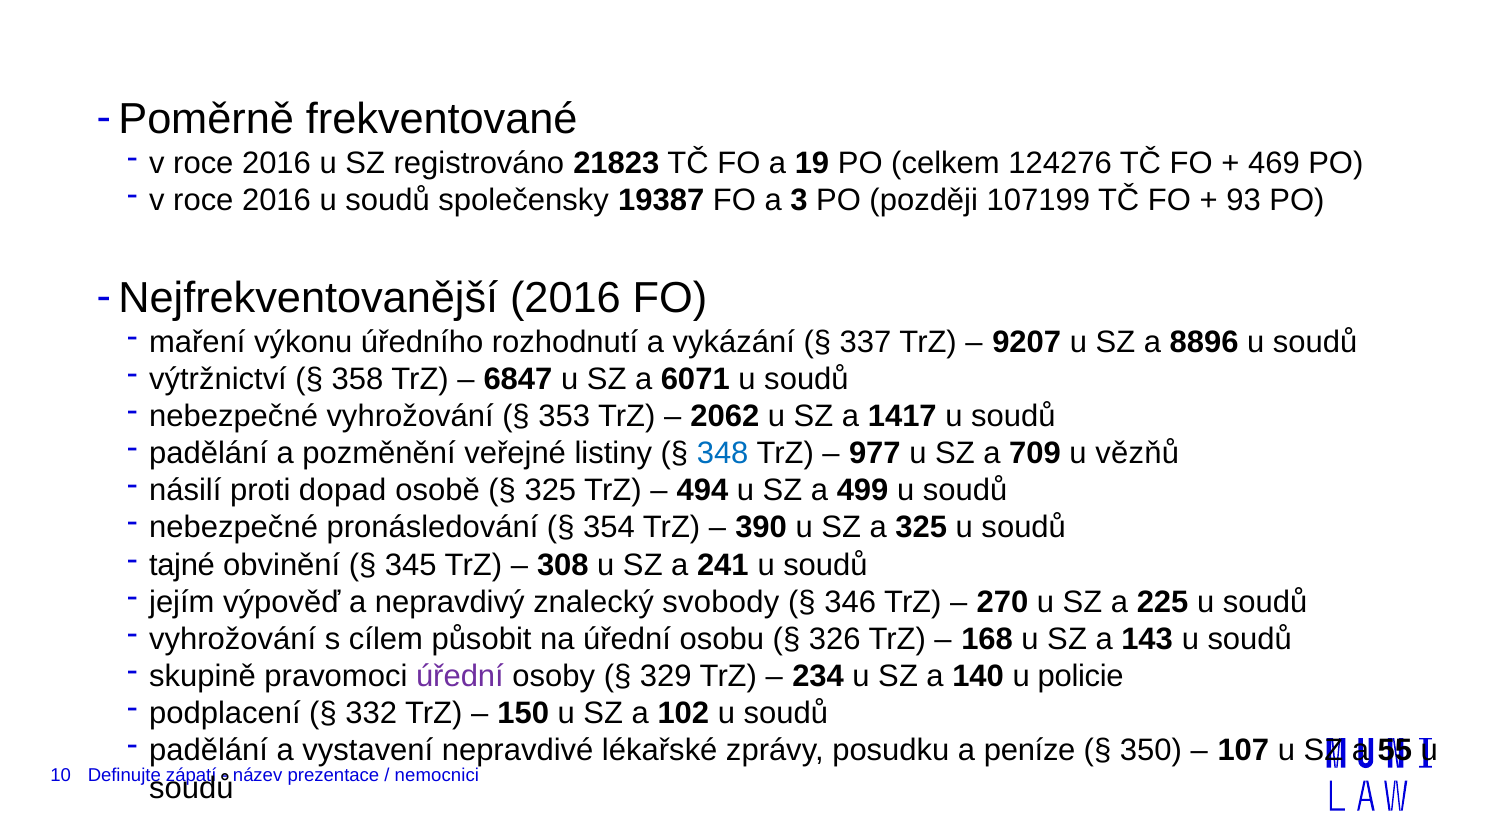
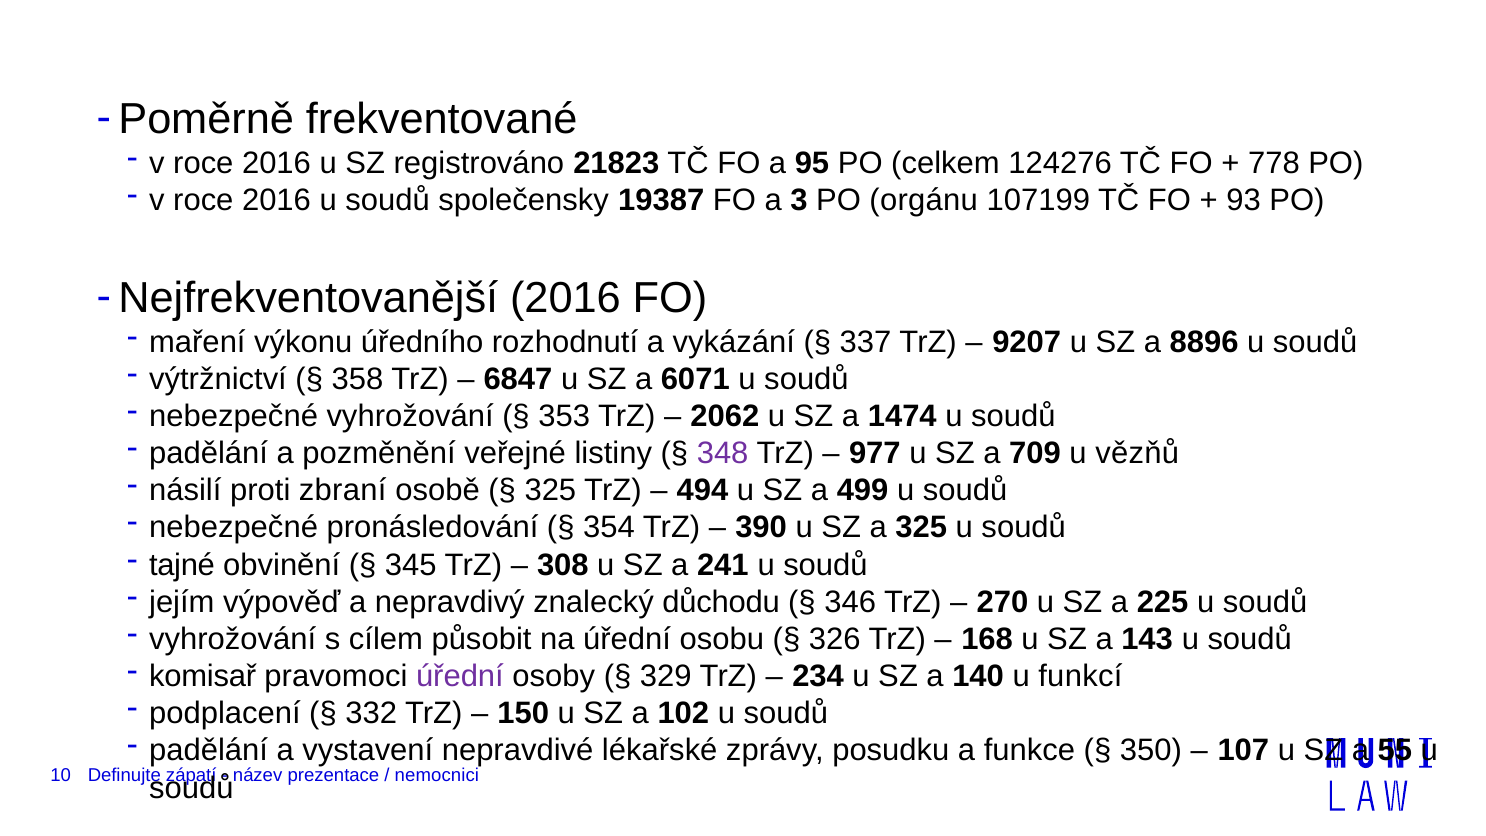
19: 19 -> 95 (812, 163)
469: 469 -> 778 (1274, 163)
později: později -> orgánu (924, 201)
1417: 1417 -> 1474 (902, 416)
348 colour: blue -> purple (723, 453)
dopad: dopad -> zbraní (343, 490)
svobody: svobody -> důchodu (721, 602)
skupině: skupině -> komisař (203, 676)
policie: policie -> funkcí (1080, 676)
peníze: peníze -> funkce (1030, 751)
